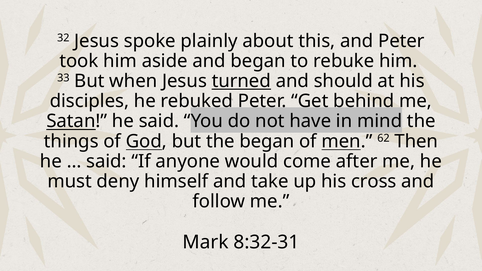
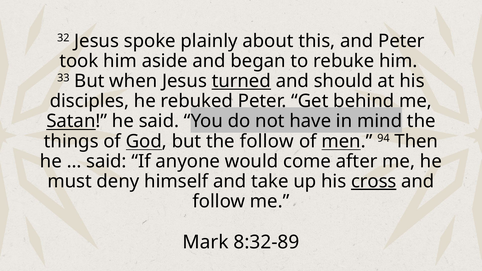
the began: began -> follow (267, 141)
62: 62 -> 94 (383, 138)
cross underline: none -> present (374, 181)
8:32-31: 8:32-31 -> 8:32-89 (266, 242)
